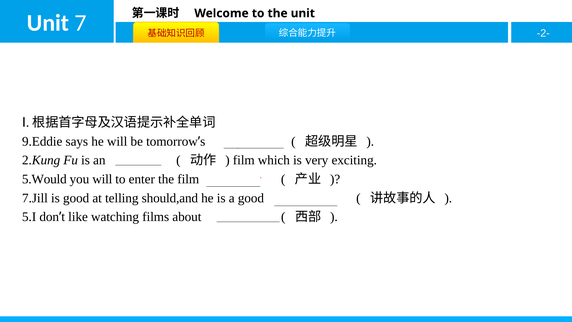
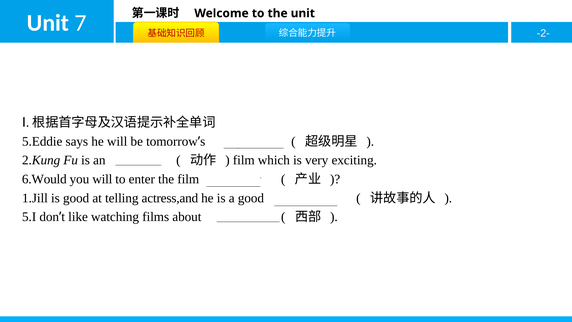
9.Eddie: 9.Eddie -> 5.Eddie (42, 141)
5.Would: 5.Would -> 6.Would (44, 179)
7.Jill: 7.Jill -> 1.Jill (35, 198)
should,and: should,and -> actress,and (170, 198)
